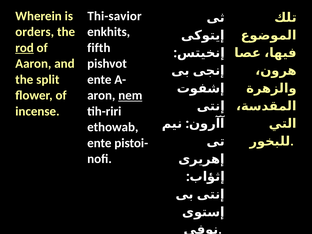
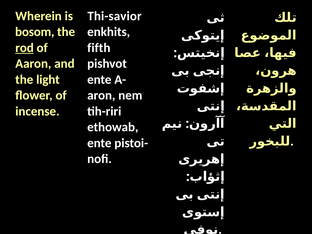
orders: orders -> bosom (35, 32)
split: split -> light (48, 80)
nem underline: present -> none (130, 95)
